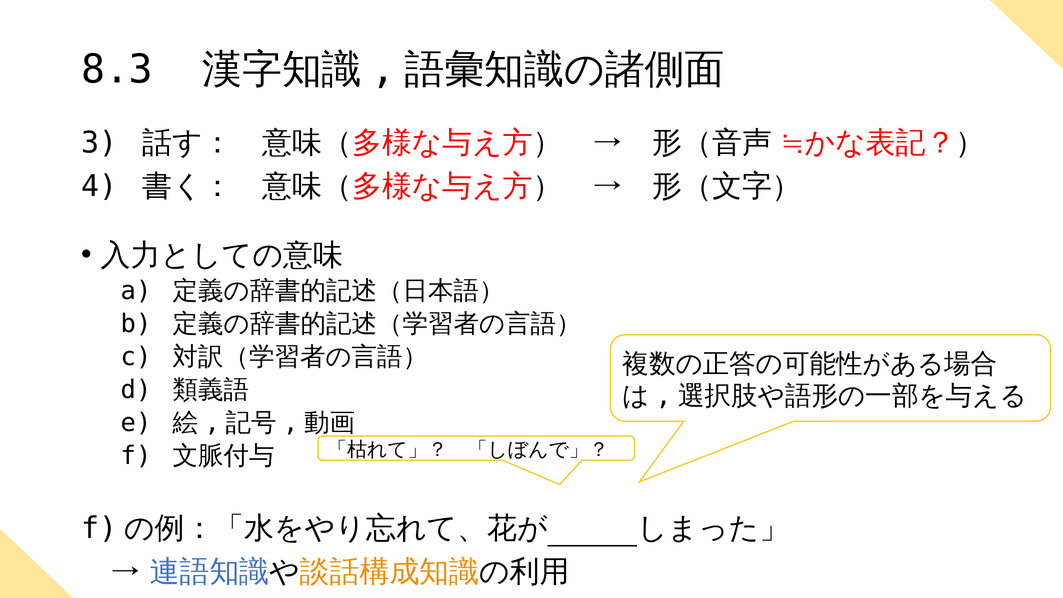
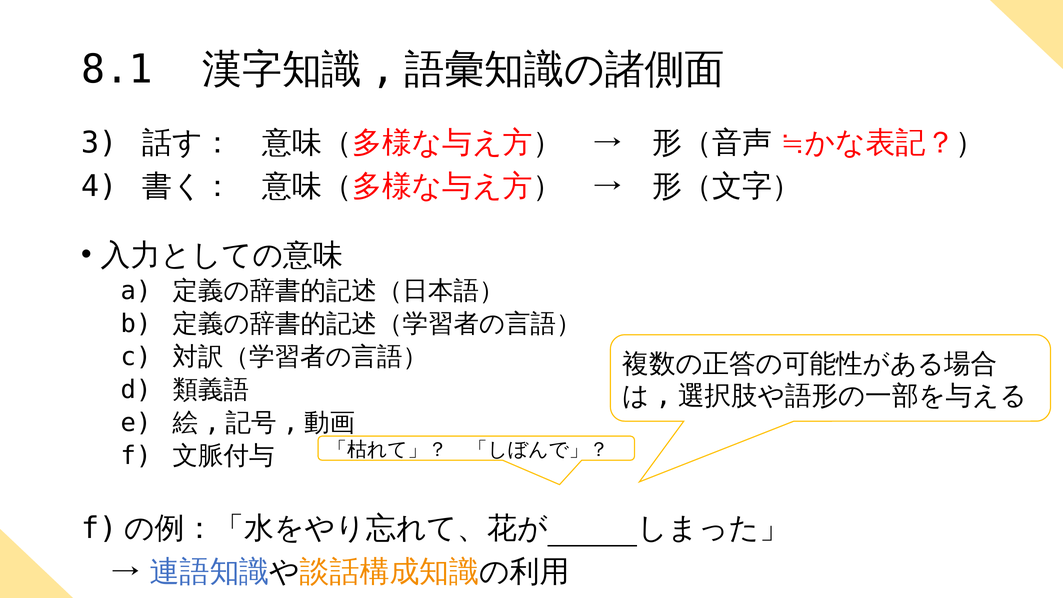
8.3: 8.3 -> 8.1 (117, 70)
